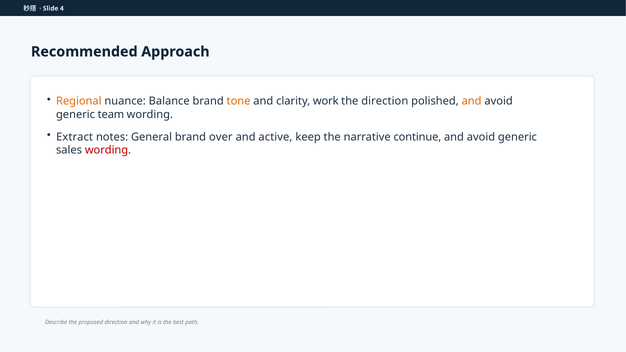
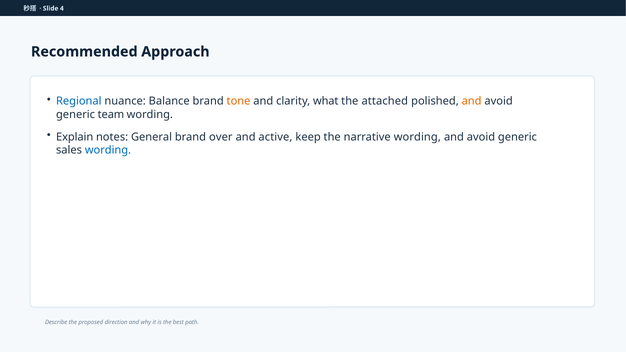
Regional colour: orange -> blue (79, 101)
work: work -> what (326, 101)
the direction: direction -> attached (385, 101)
Extract: Extract -> Explain (75, 137)
narrative continue: continue -> wording (417, 137)
wording colour: red -> blue (108, 150)
